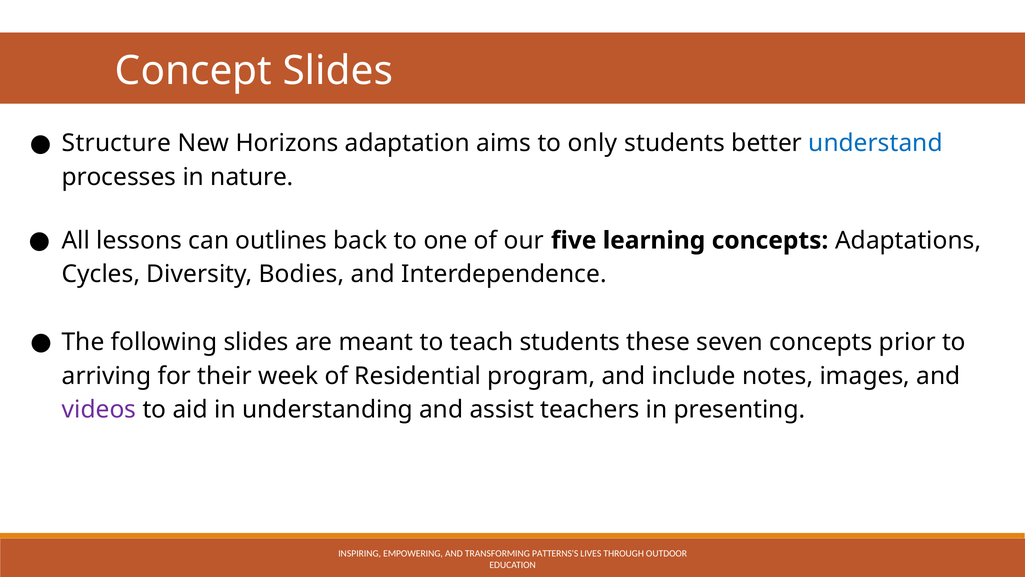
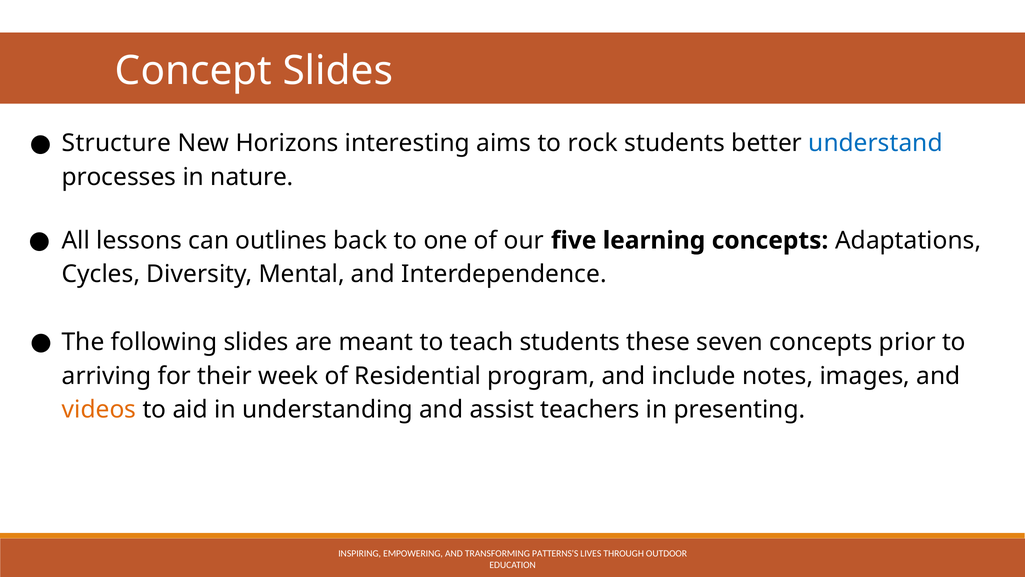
adaptation: adaptation -> interesting (407, 143)
only: only -> rock (593, 143)
Bodies: Bodies -> Mental (302, 274)
videos colour: purple -> orange (99, 410)
